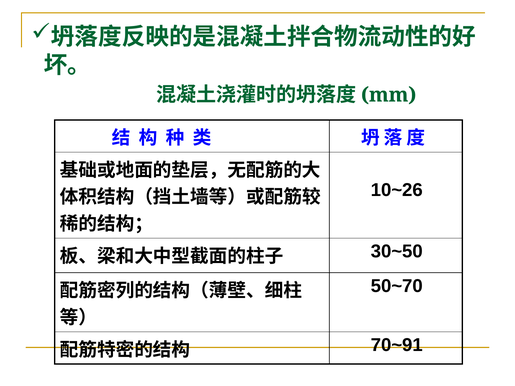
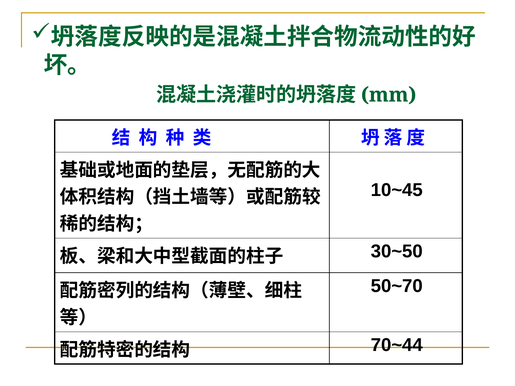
10~26: 10~26 -> 10~45 (397, 190)
70~91: 70~91 -> 70~44 (397, 345)
